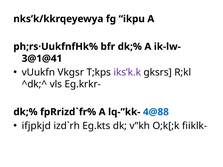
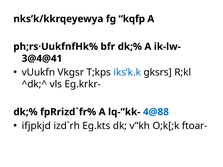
ikpu: ikpu -> kqfp (132, 19)
3@1@41: 3@1@41 -> 3@4@41 (42, 59)
iks’k.k colour: purple -> blue (127, 72)
fiiklk-: fiiklk- -> ftoar- (195, 126)
